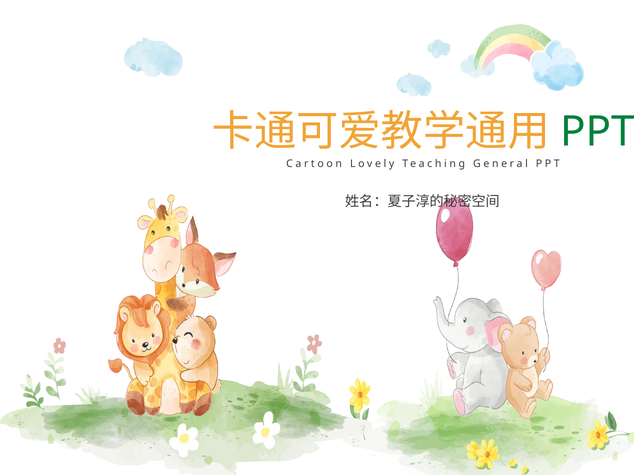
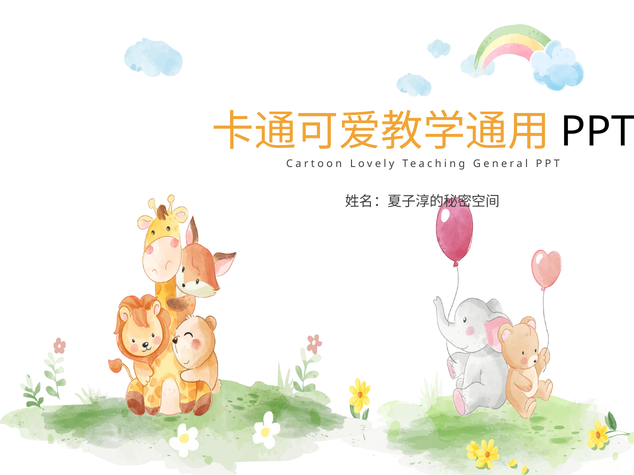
PPT colour: green -> black (597, 132)
